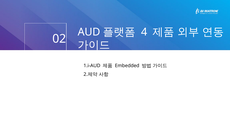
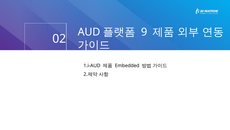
4: 4 -> 9 (144, 32)
